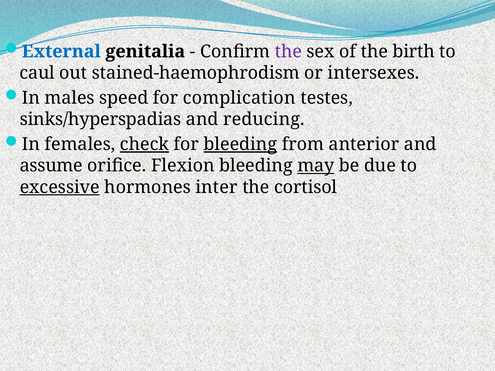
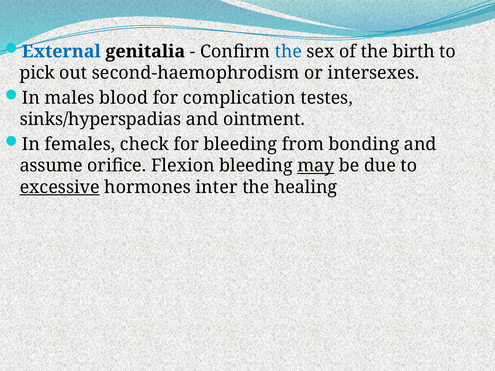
the colour: purple -> blue (288, 52)
caul: caul -> pick (37, 73)
stained-haemophrodism: stained-haemophrodism -> second-haemophrodism (196, 73)
speed: speed -> blood (124, 98)
reducing: reducing -> ointment (264, 119)
check underline: present -> none (144, 144)
bleeding underline: present -> none (240, 144)
anterior: anterior -> bonding (364, 144)
cortisol: cortisol -> healing (306, 187)
